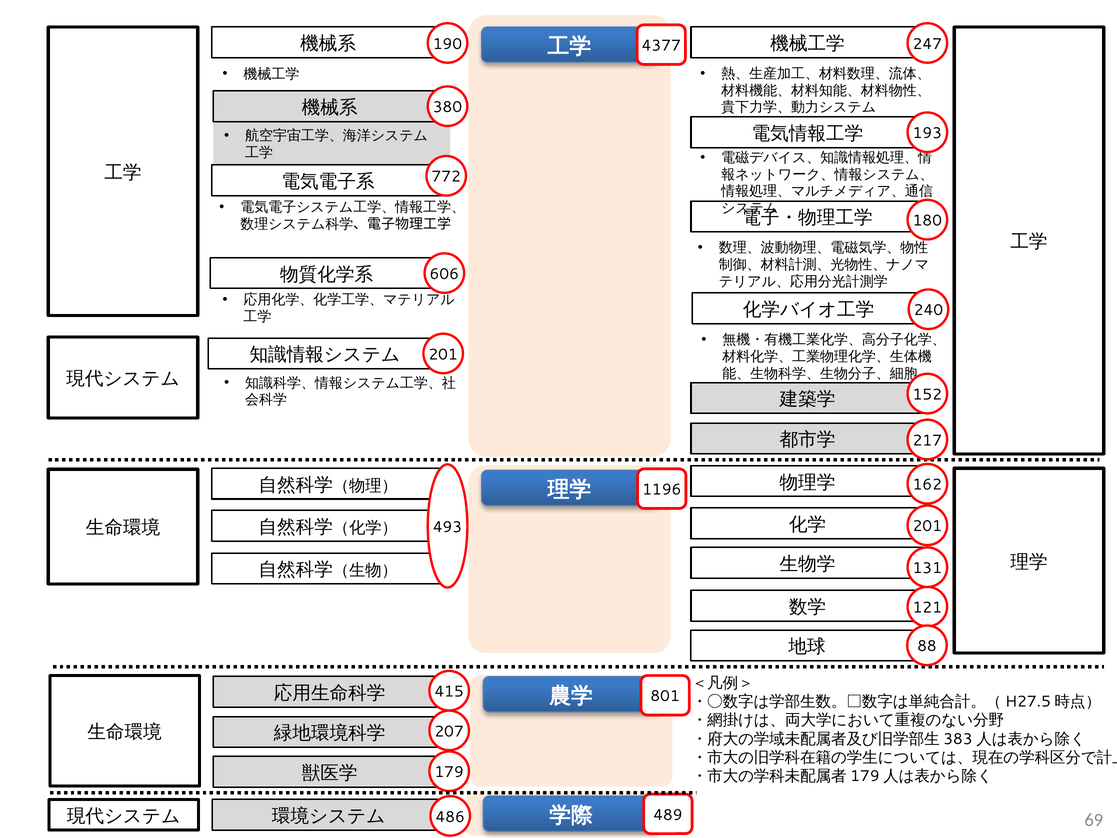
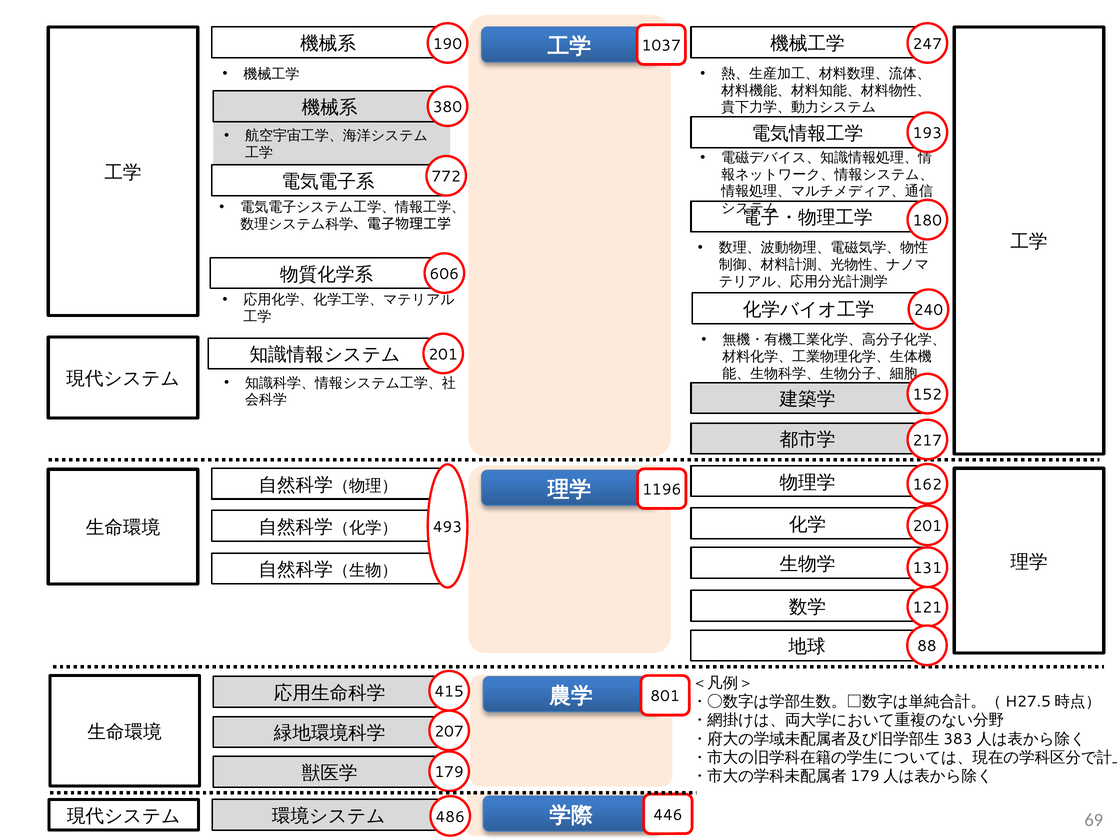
4377: 4377 -> 1037 (661, 46)
489: 489 -> 446 (668, 815)
